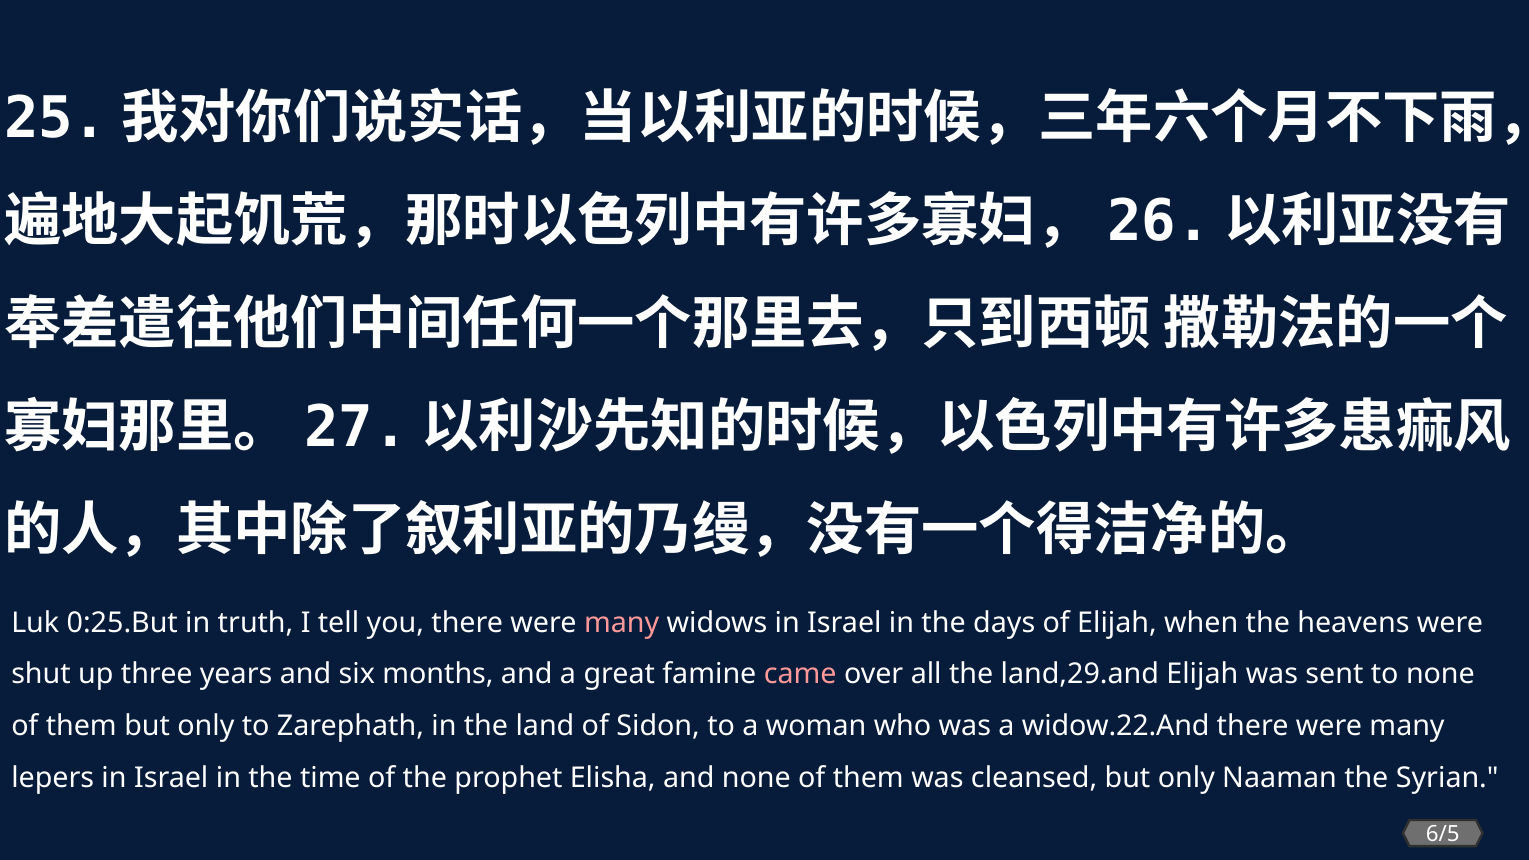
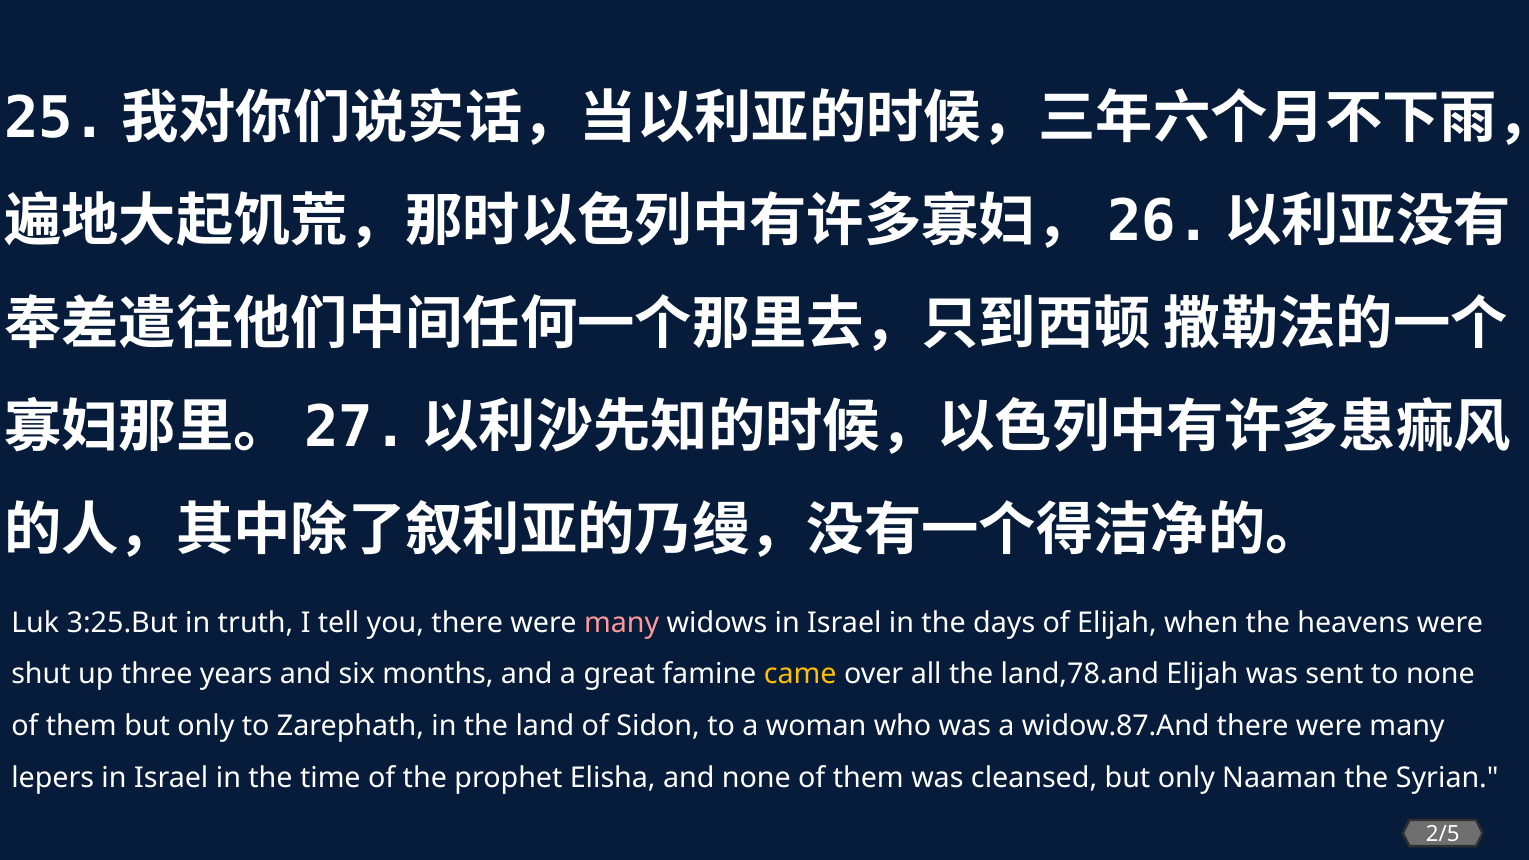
0:25.But: 0:25.But -> 3:25.But (122, 623)
came colour: pink -> yellow (800, 674)
land,29.and: land,29.and -> land,78.and (1080, 674)
widow.22.And: widow.22.And -> widow.87.And (1116, 726)
6/5: 6/5 -> 2/5 (1443, 835)
